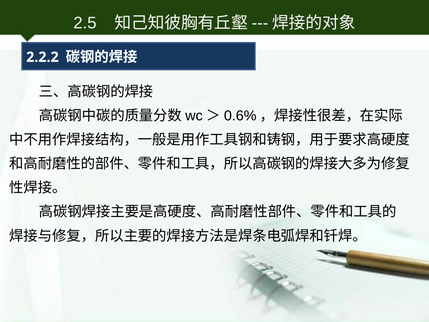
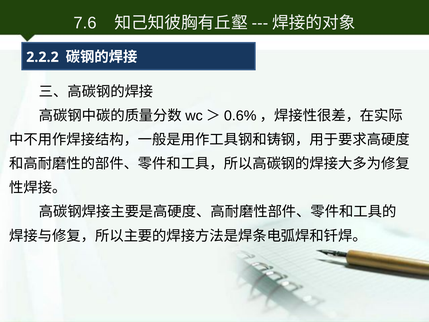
2.5: 2.5 -> 7.6 (85, 23)
